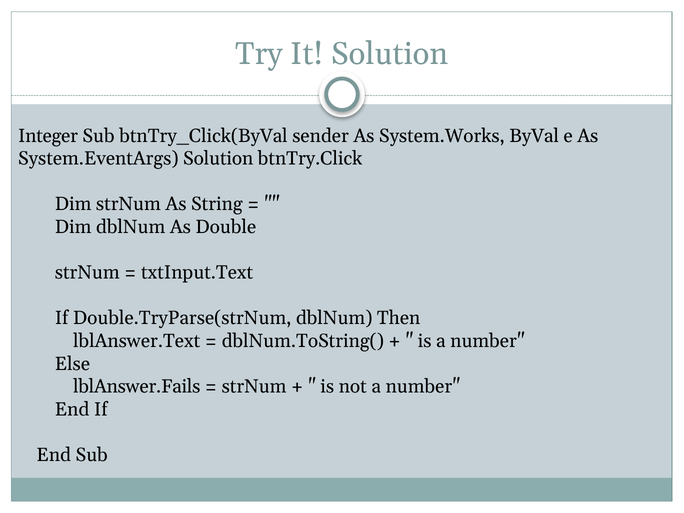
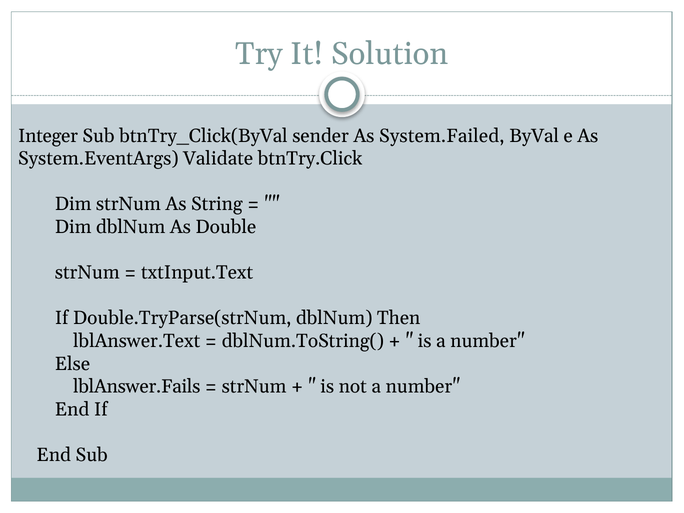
System.Works: System.Works -> System.Failed (442, 136)
System.EventArgs Solution: Solution -> Validate (218, 159)
